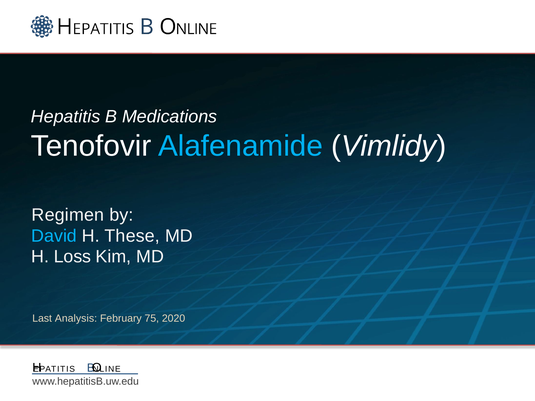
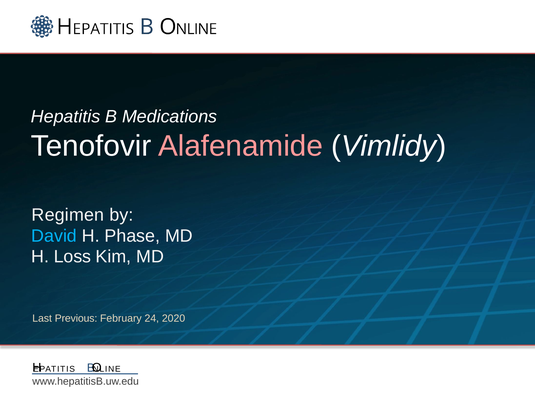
Alafenamide colour: light blue -> pink (241, 146)
These: These -> Phase (132, 236)
Analysis: Analysis -> Previous (76, 318)
75: 75 -> 24 (152, 318)
